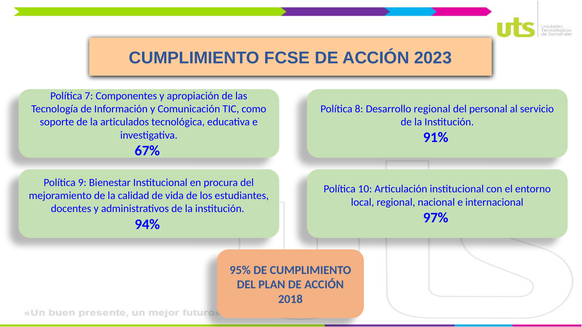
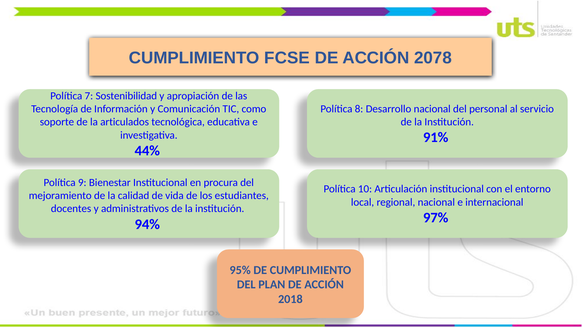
2023: 2023 -> 2078 (433, 58)
Componentes: Componentes -> Sostenibilidad (126, 96)
Desarrollo regional: regional -> nacional (432, 109)
67%: 67% -> 44% (147, 151)
